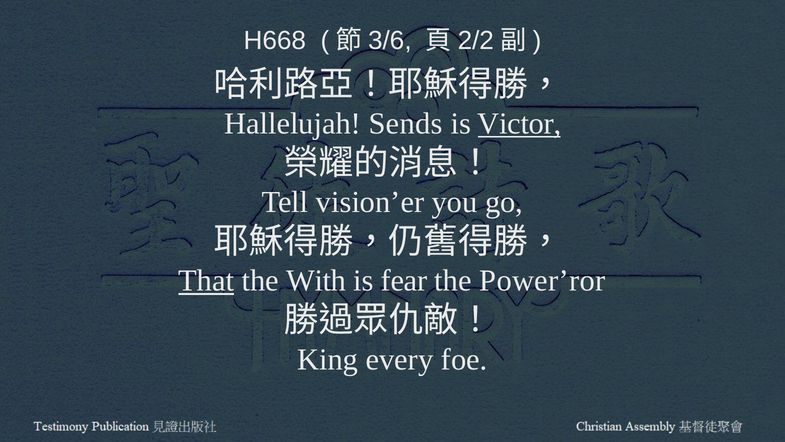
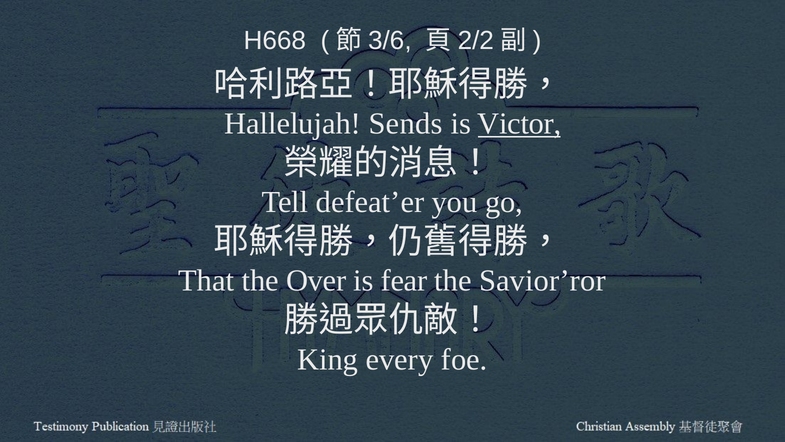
vision’er: vision’er -> defeat’er (370, 202)
That underline: present -> none (206, 281)
With: With -> Over (316, 281)
Power’ror: Power’ror -> Savior’ror (542, 281)
